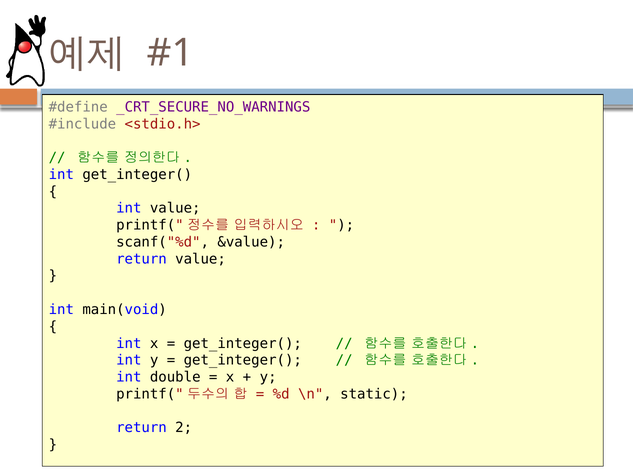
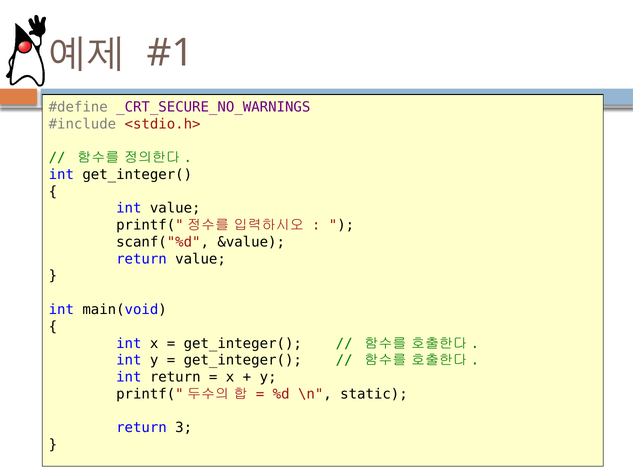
int double: double -> return (175, 377)
2: 2 -> 3 (184, 428)
